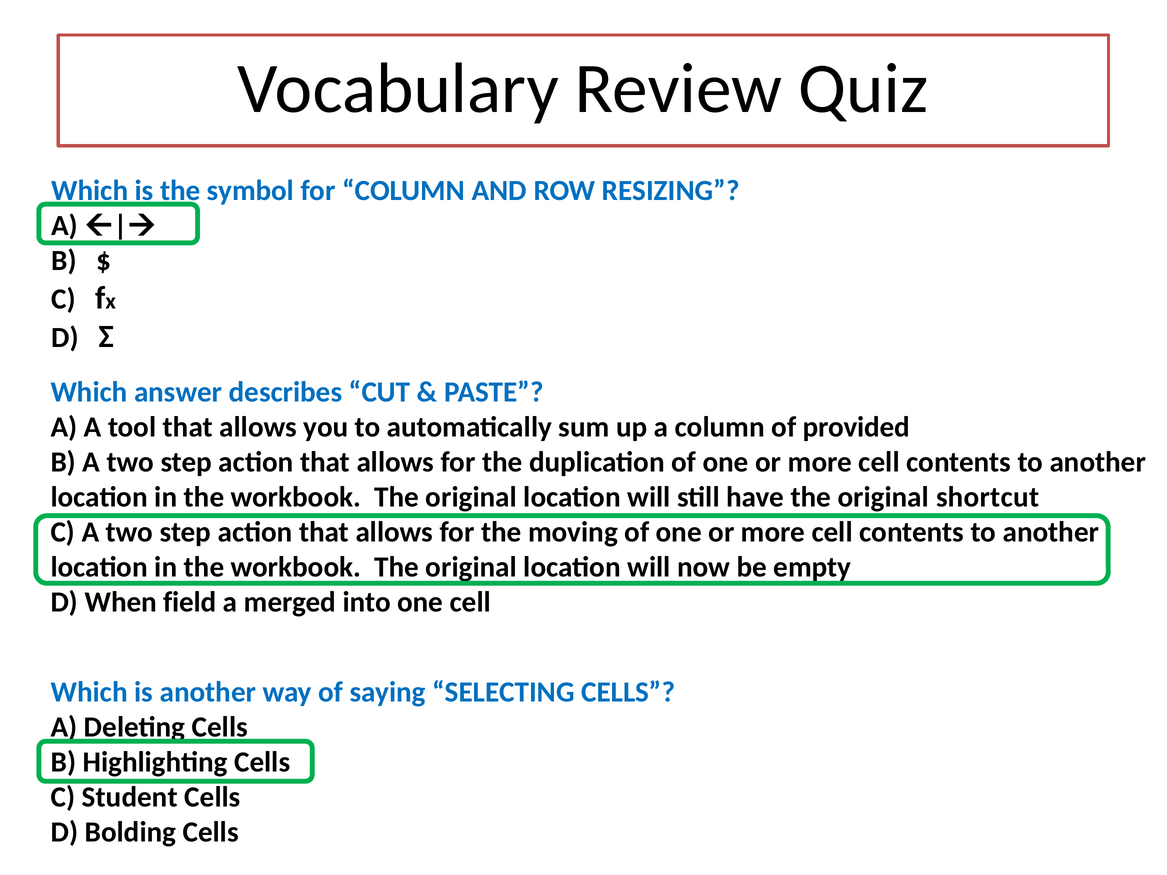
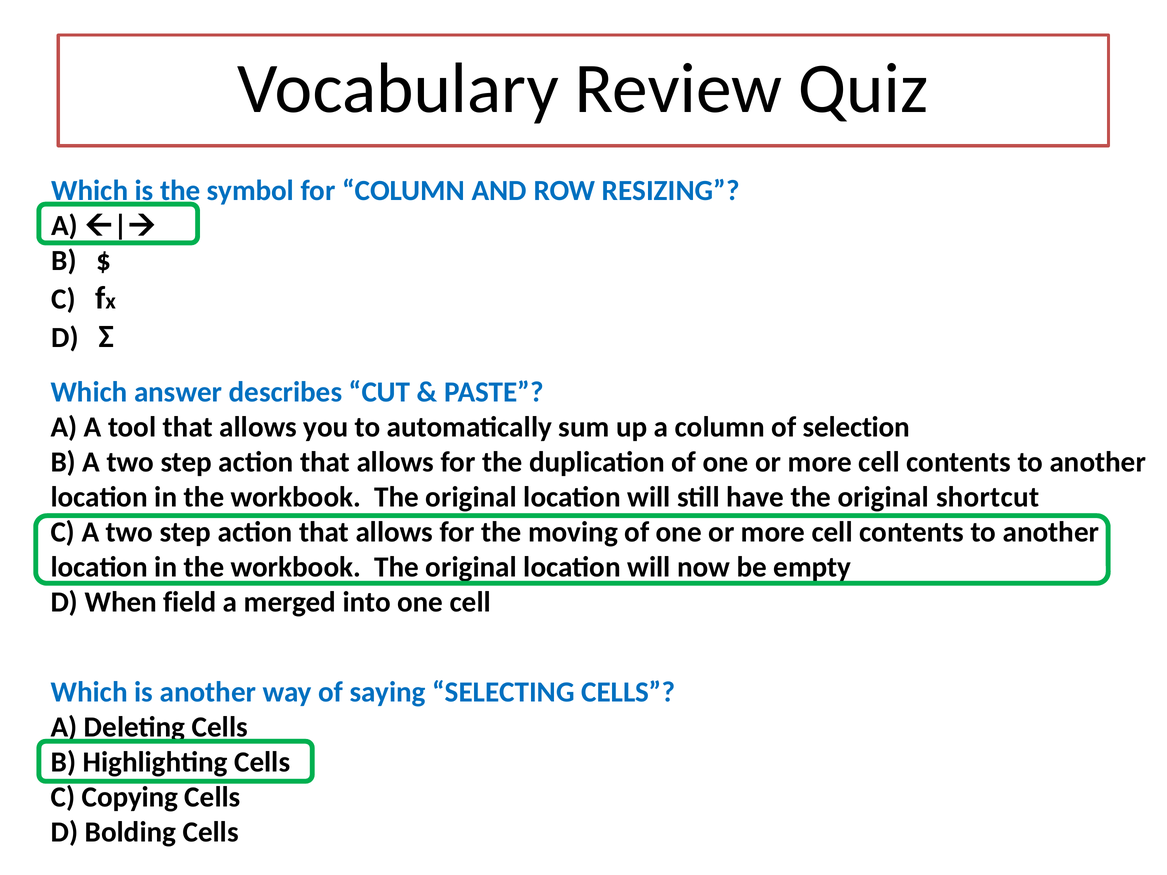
provided: provided -> selection (856, 427)
Student: Student -> Copying (130, 798)
